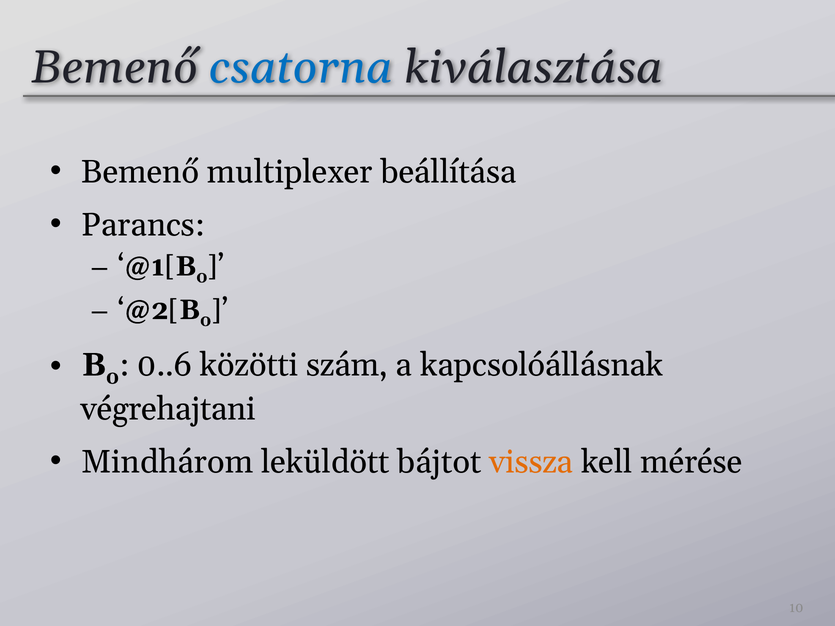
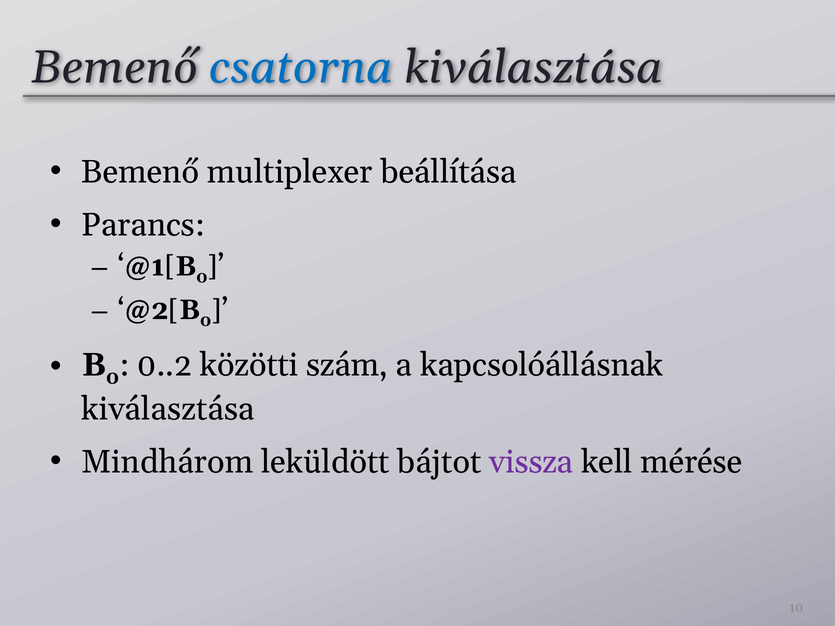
0..6: 0..6 -> 0..2 (165, 365)
végrehajtani: végrehajtani -> kiválasztása (168, 409)
vissza colour: orange -> purple (531, 462)
